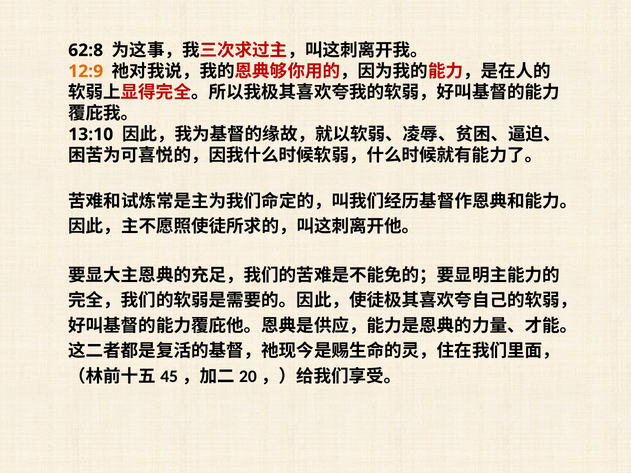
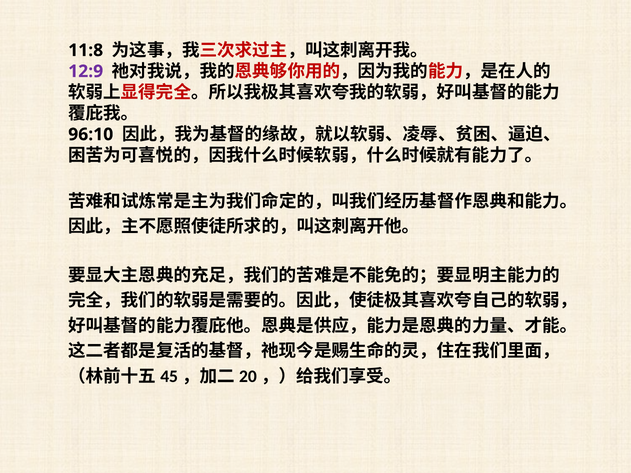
62:8: 62:8 -> 11:8 (86, 50)
12:9 colour: orange -> purple (86, 71)
13:10: 13:10 -> 96:10 (91, 134)
